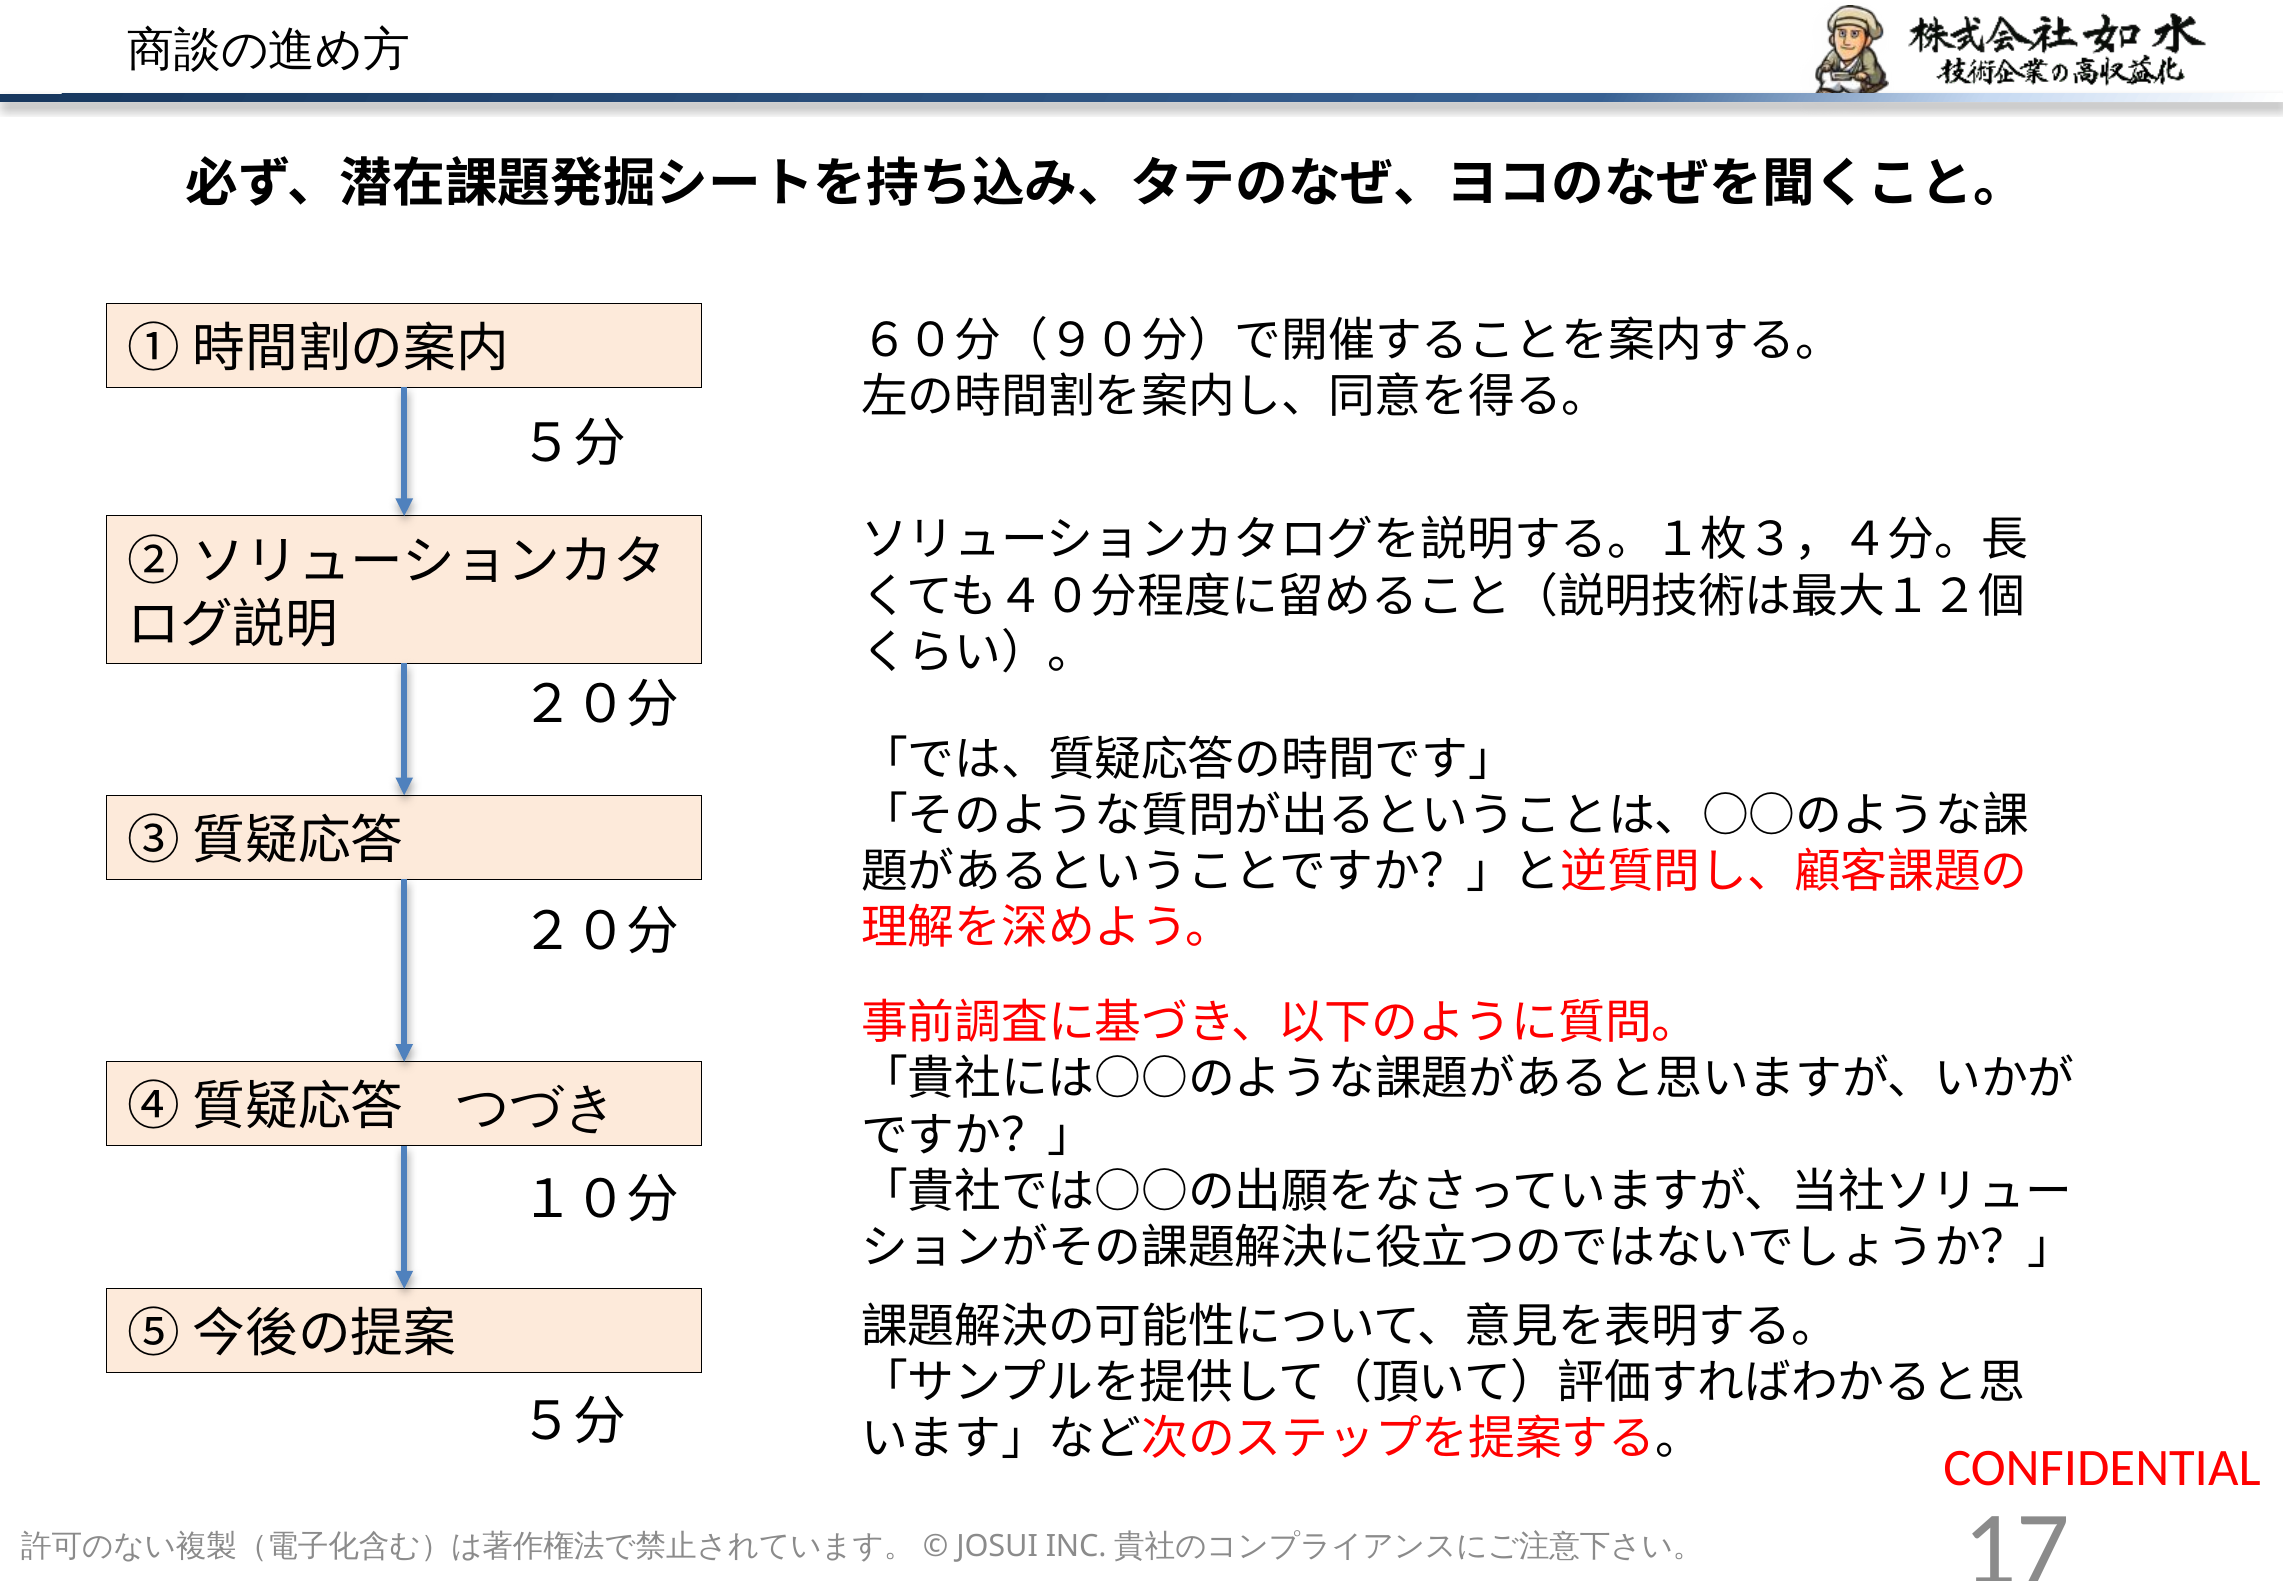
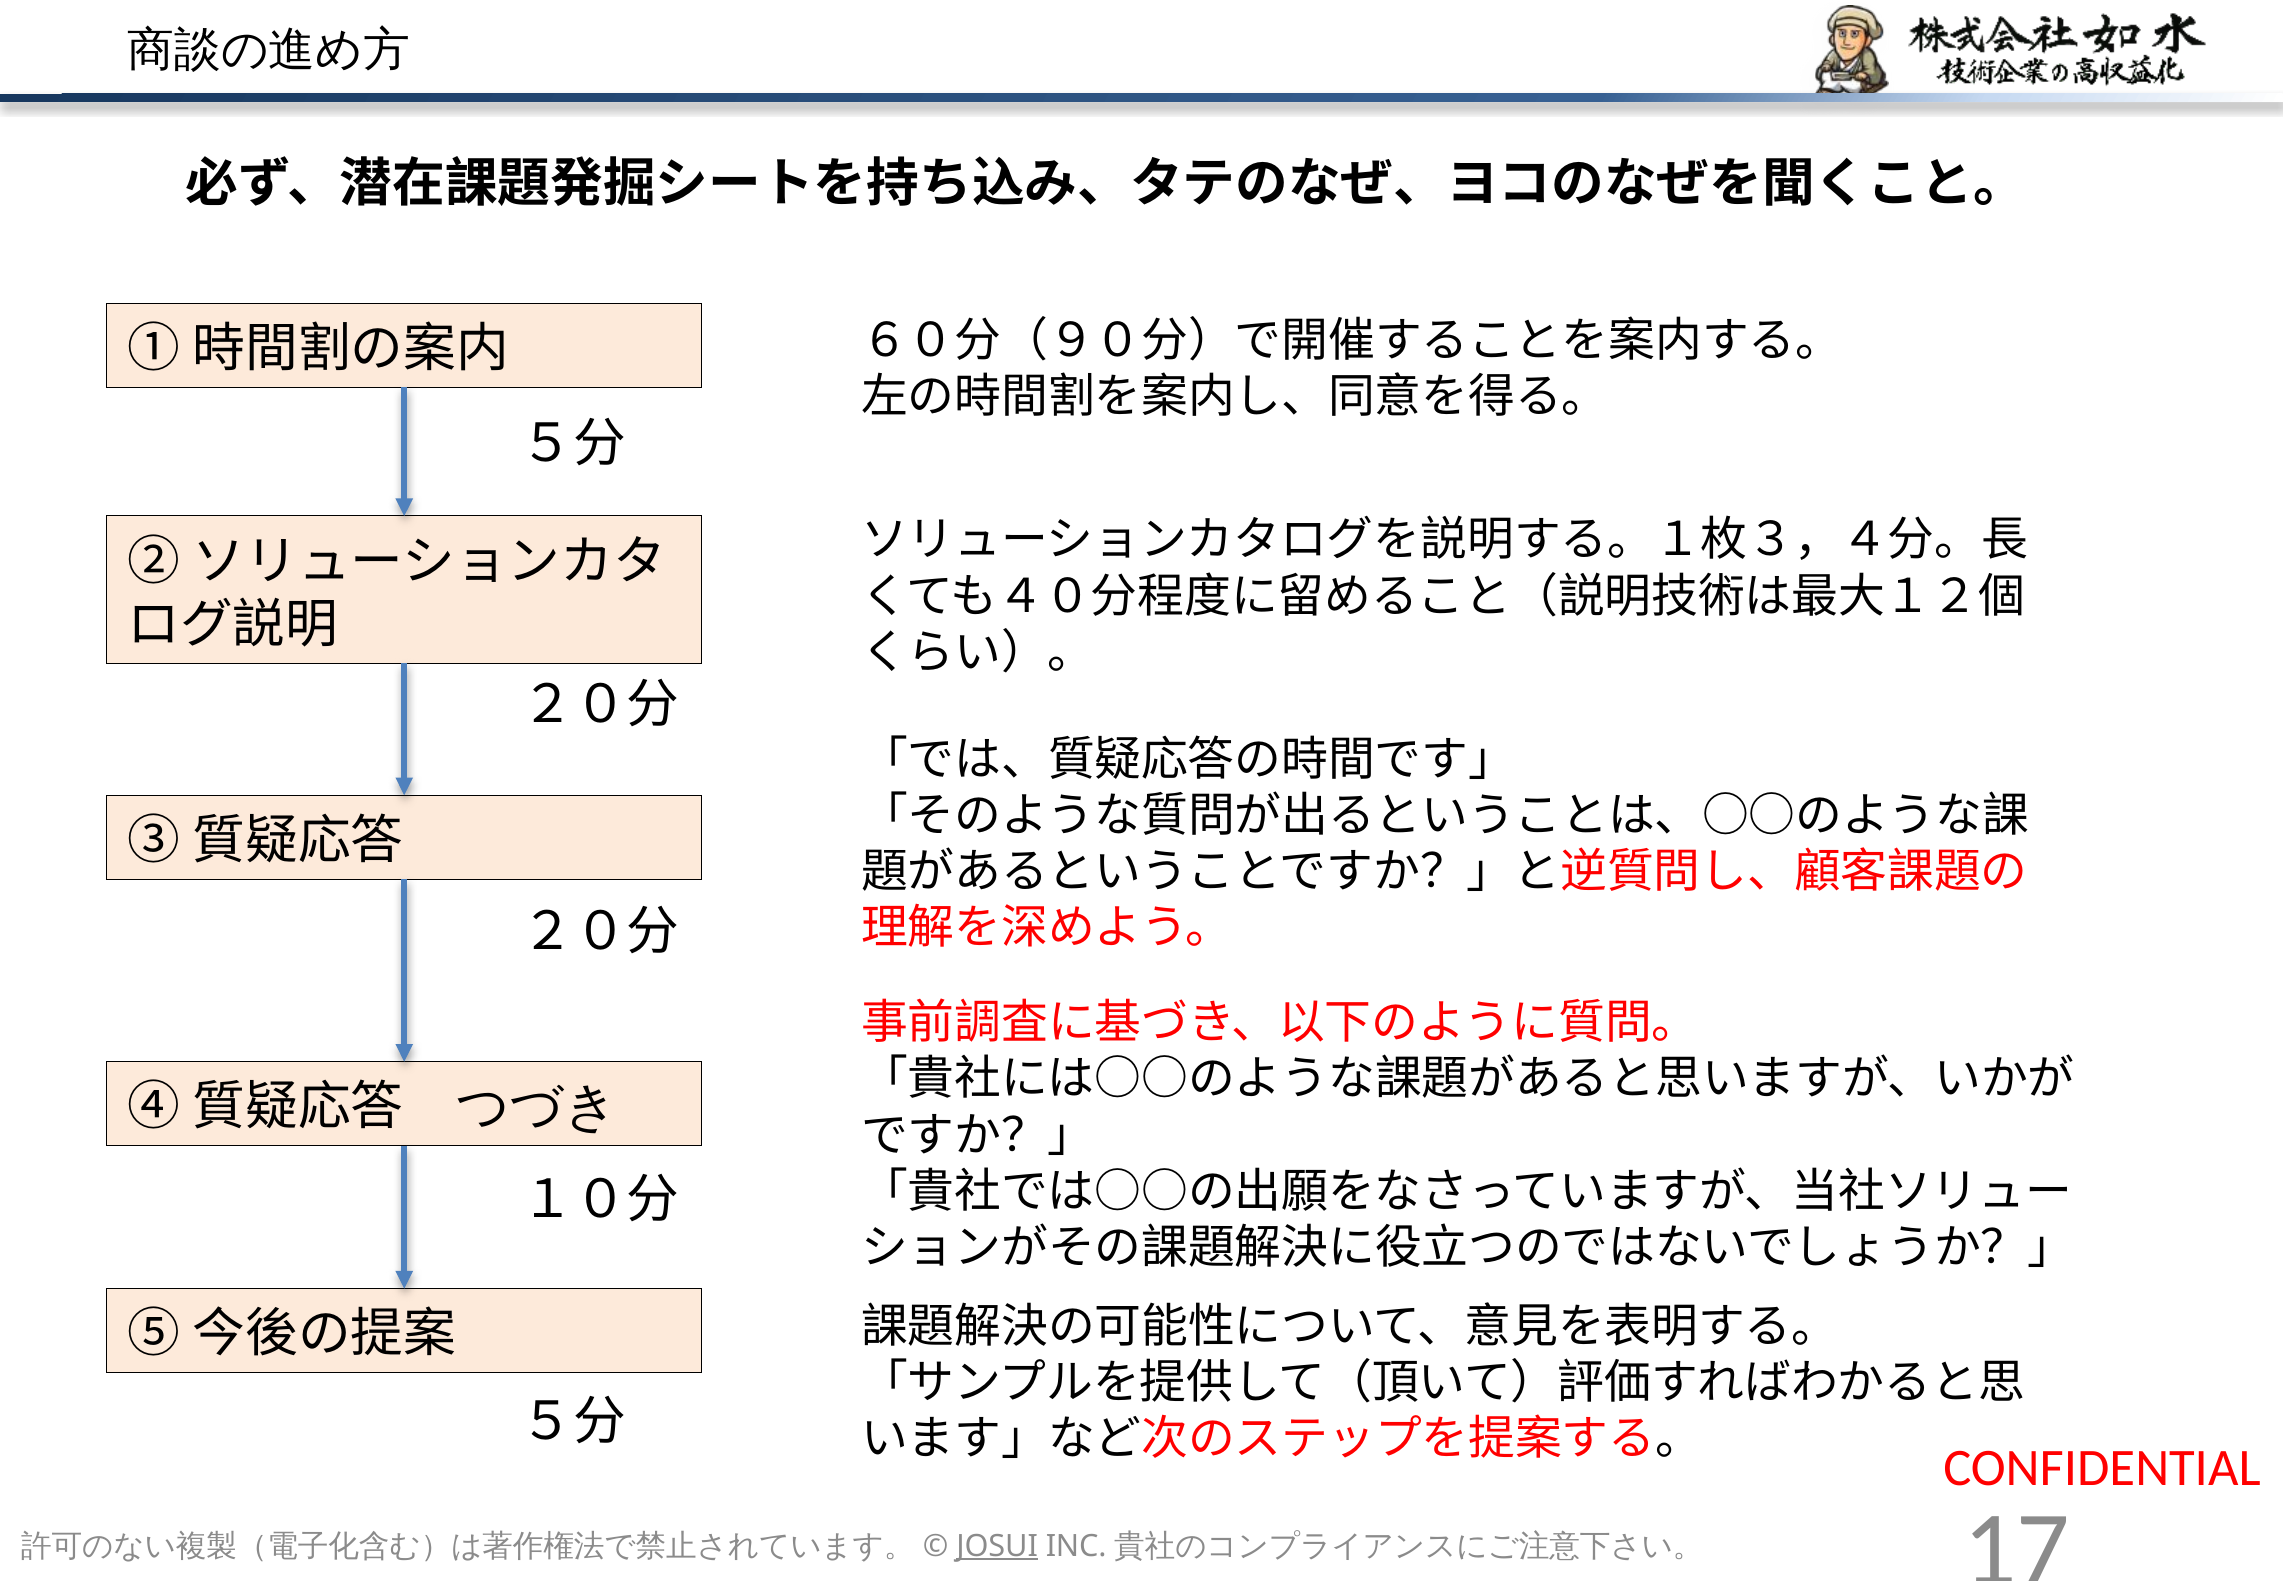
JOSUI underline: none -> present (997, 1546)
